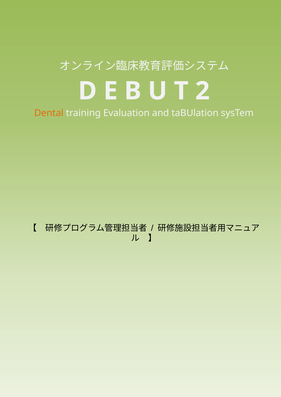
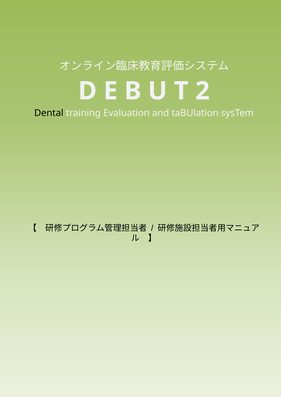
Dental colour: orange -> black (49, 113)
